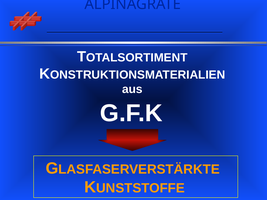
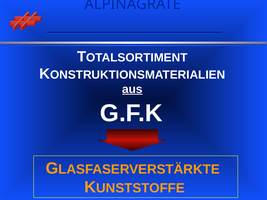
aus underline: none -> present (132, 89)
